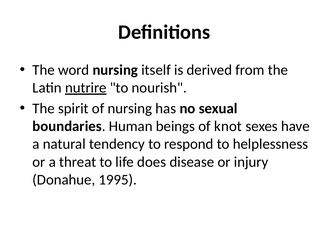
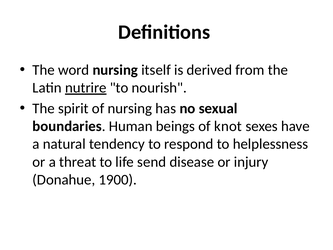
does: does -> send (152, 162)
1995: 1995 -> 1900 (118, 179)
